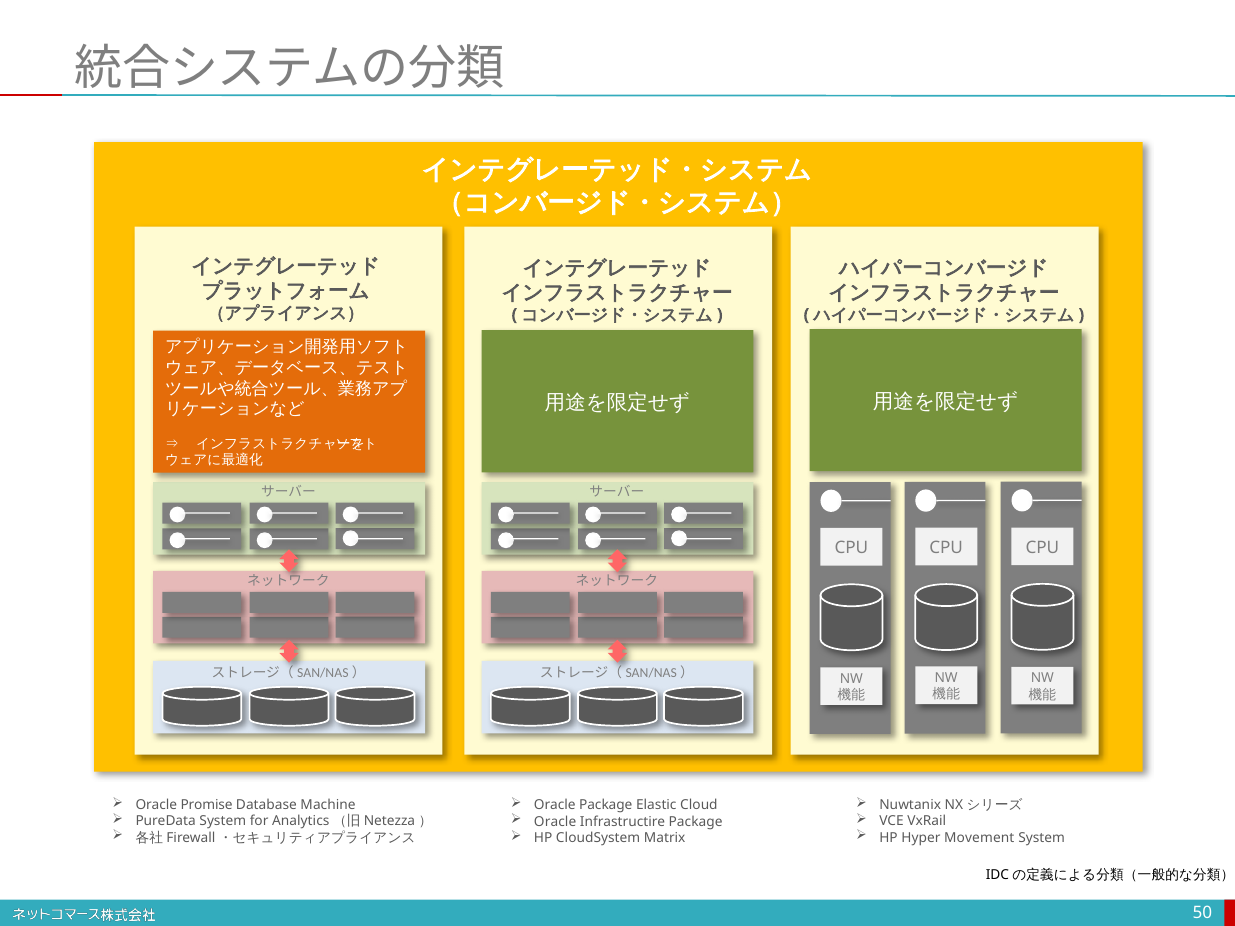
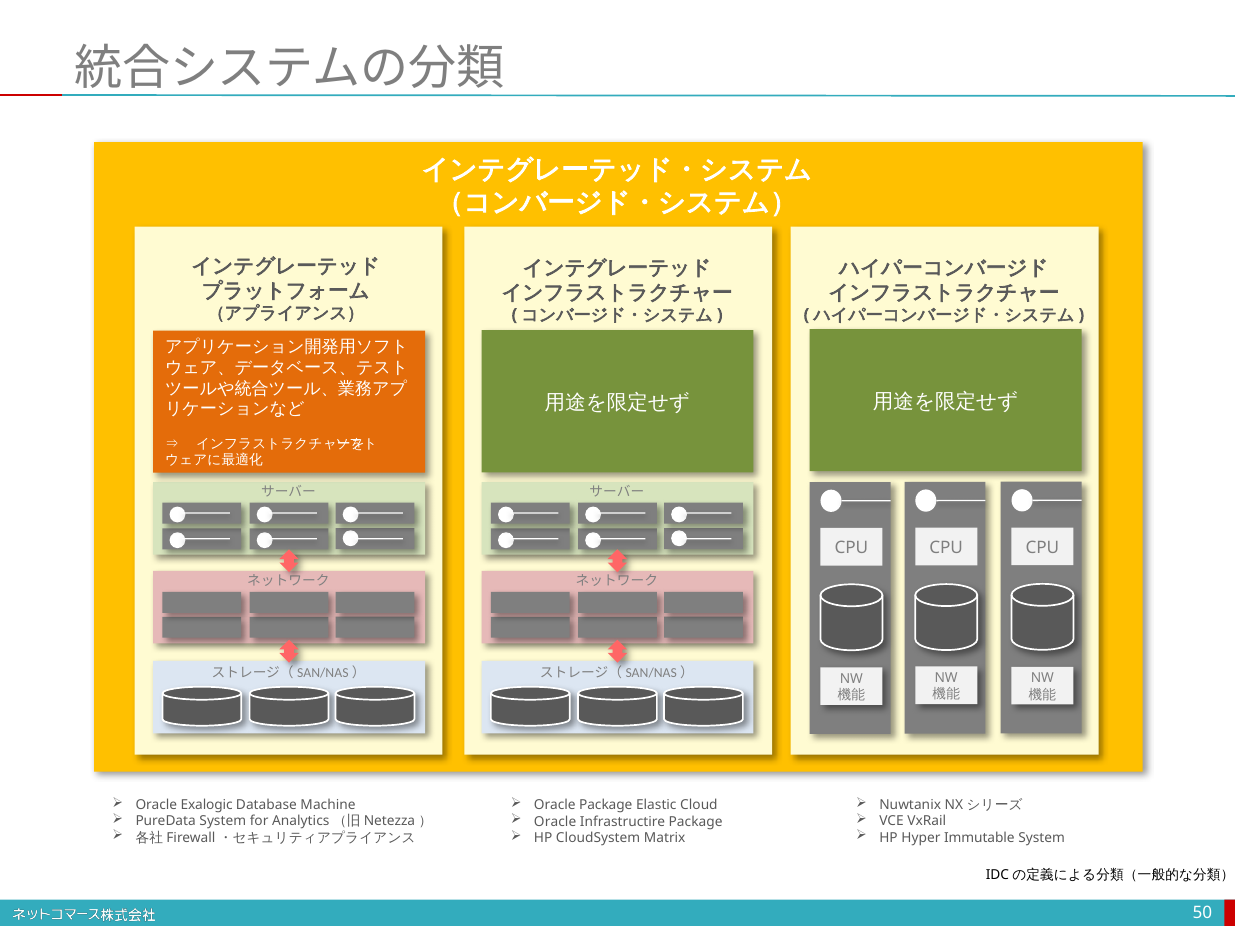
Promise: Promise -> Exalogic (207, 805)
Movement: Movement -> Immutable (979, 838)
